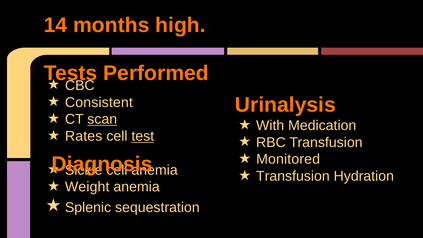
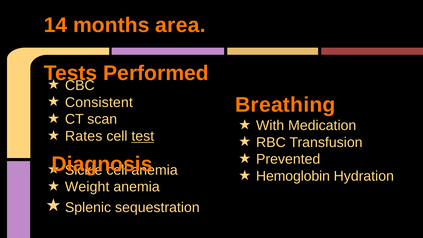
high: high -> area (180, 25)
Urinalysis: Urinalysis -> Breathing (285, 105)
scan underline: present -> none (102, 119)
Monitored: Monitored -> Prevented (288, 159)
Transfusion: Transfusion -> Hemoglobin (293, 176)
